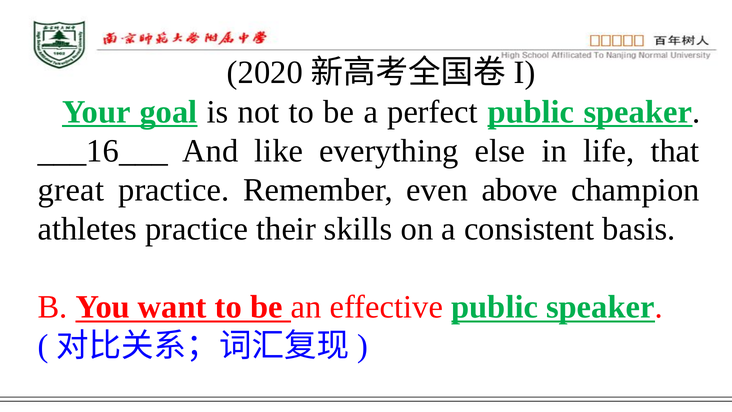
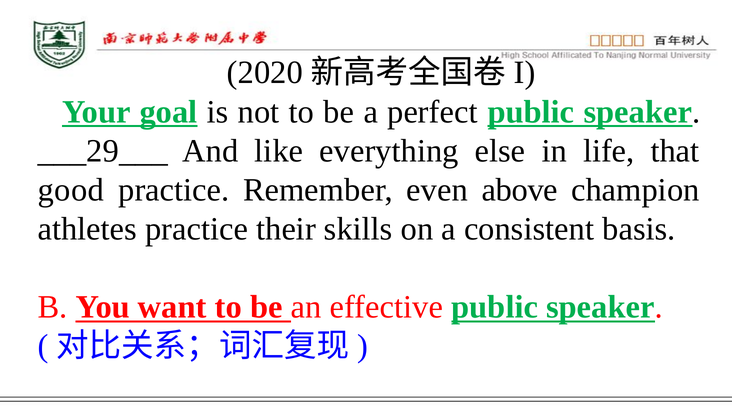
___16___: ___16___ -> ___29___ (103, 151)
great: great -> good (71, 190)
